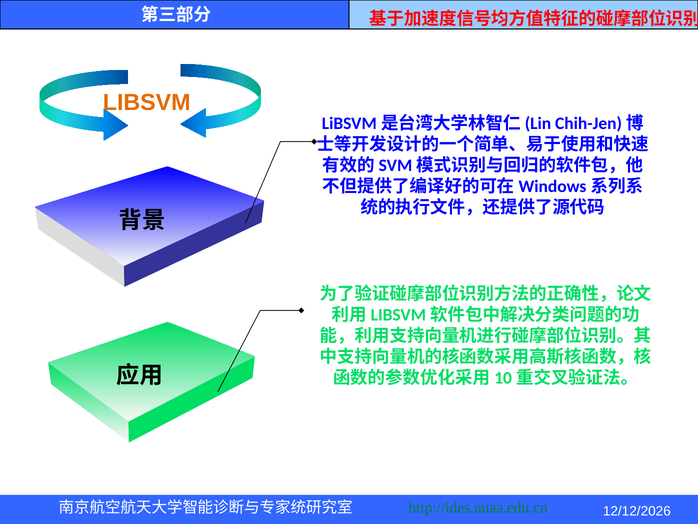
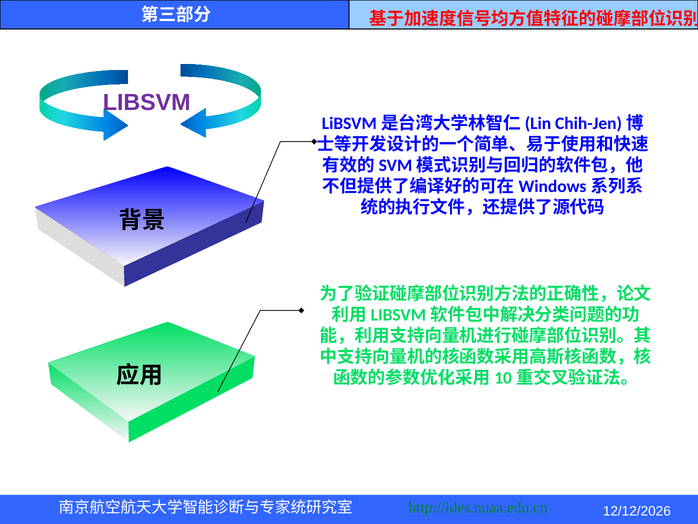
LIBSVM colour: orange -> purple (147, 103)
